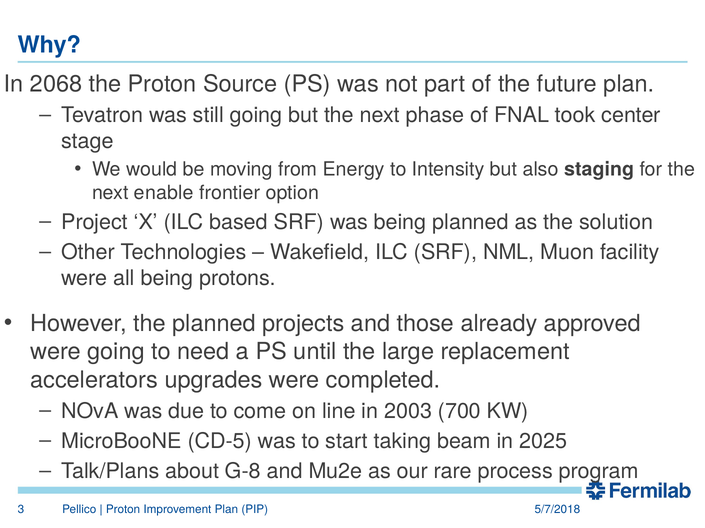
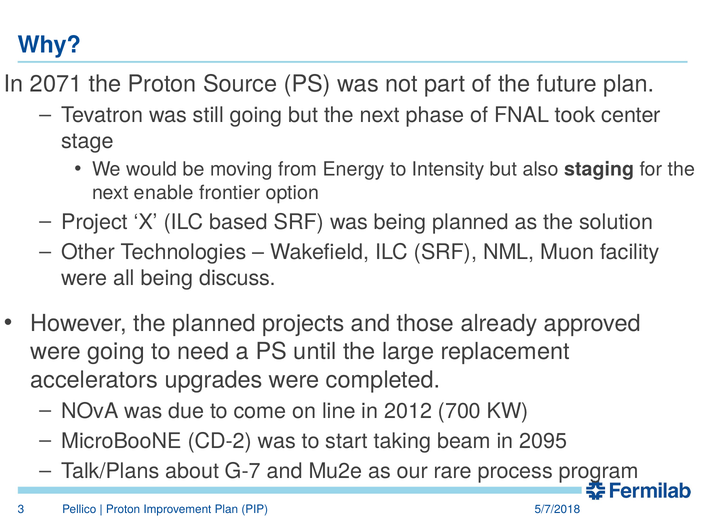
2068: 2068 -> 2071 (56, 84)
protons: protons -> discuss (238, 278)
2003: 2003 -> 2012 (408, 412)
CD-5: CD-5 -> CD-2 (220, 442)
2025: 2025 -> 2095 (543, 442)
G-8: G-8 -> G-7 (243, 472)
